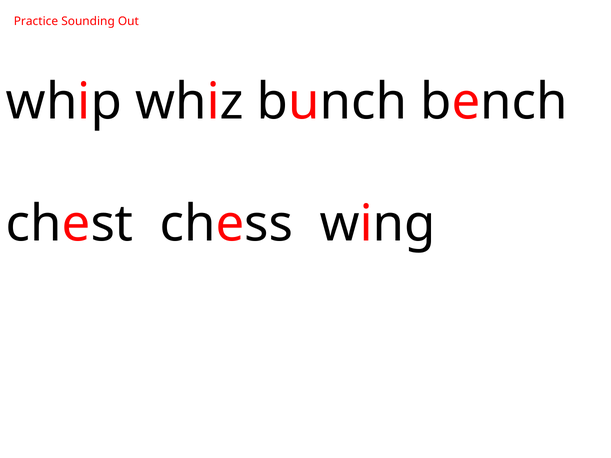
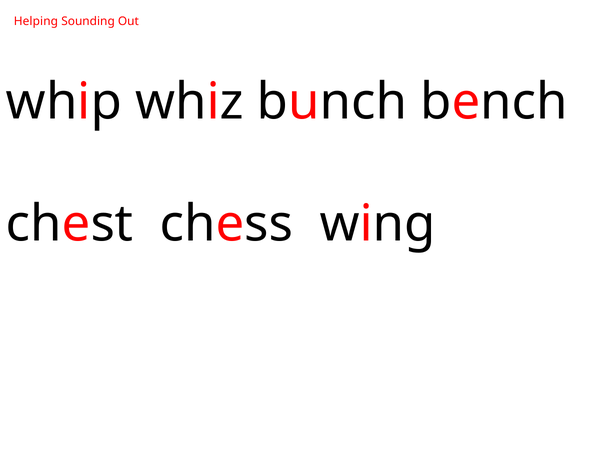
Practice: Practice -> Helping (36, 21)
